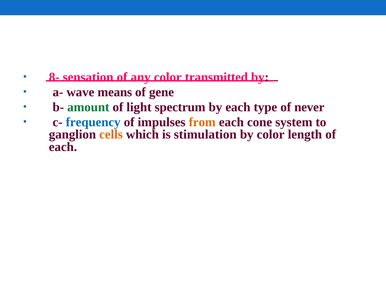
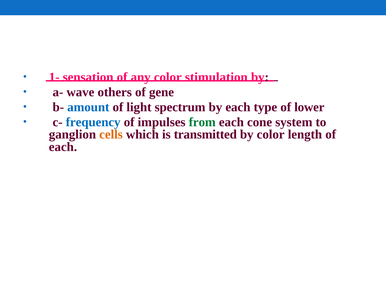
8-: 8- -> 1- (54, 77)
transmitted: transmitted -> stimulation (216, 77)
means: means -> others (115, 92)
amount colour: green -> blue (88, 107)
never: never -> lower (309, 107)
from colour: orange -> green (202, 122)
stimulation: stimulation -> transmitted (205, 135)
